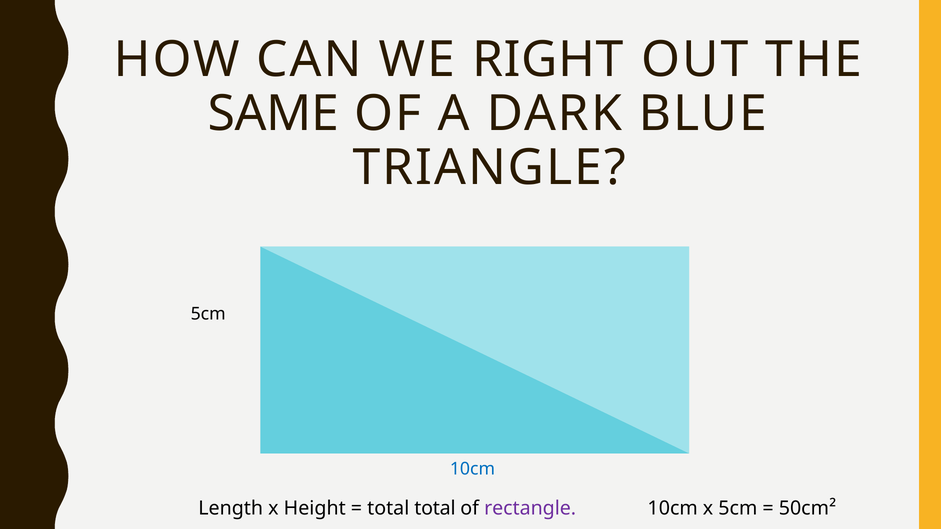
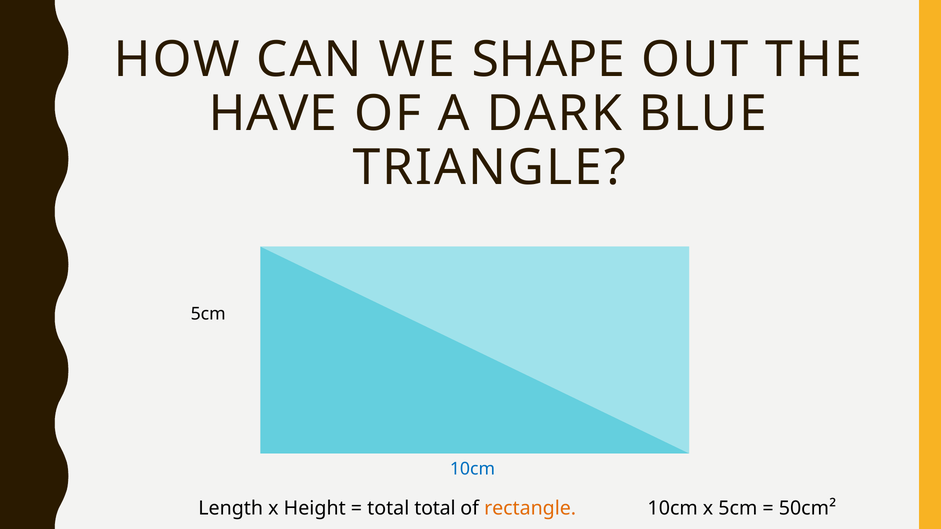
RIGHT: RIGHT -> SHAPE (548, 60)
SAME: SAME -> HAVE (273, 114)
rectangle colour: purple -> orange (530, 509)
